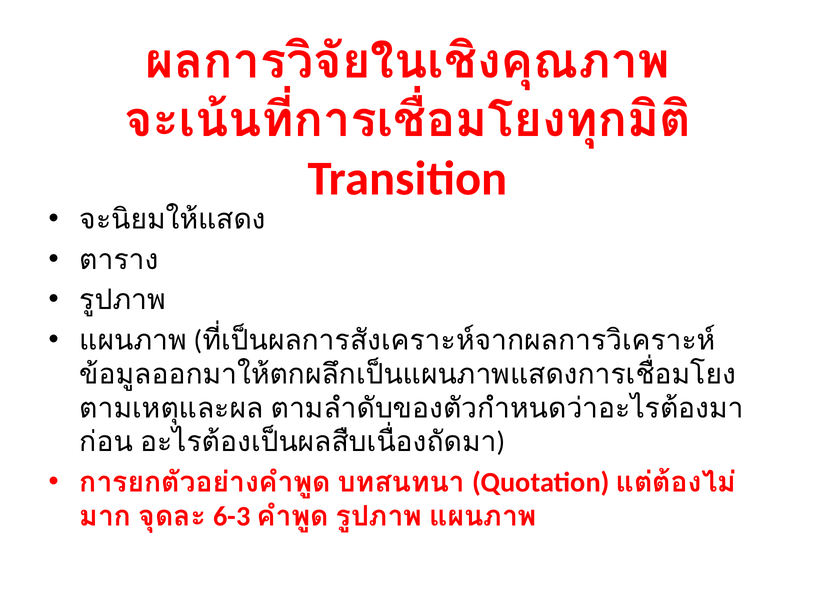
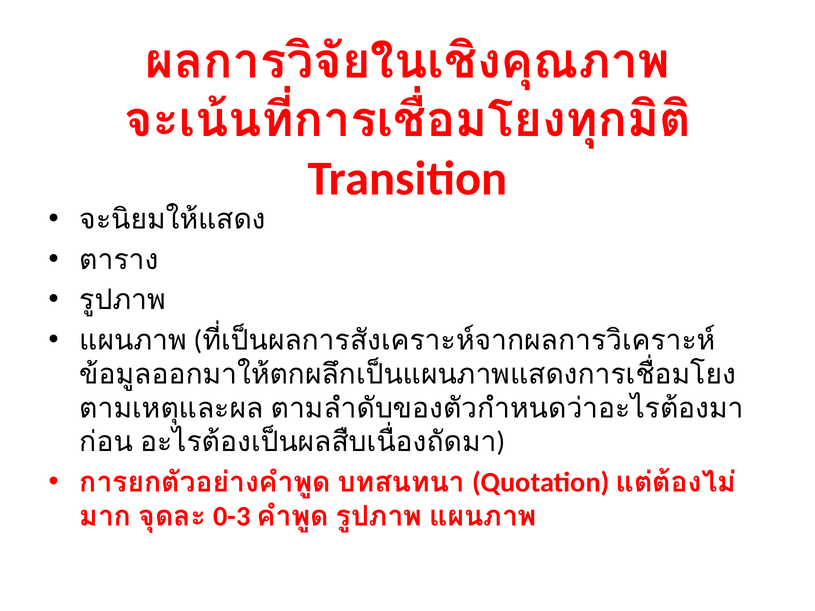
6-3: 6-3 -> 0-3 (232, 517)
